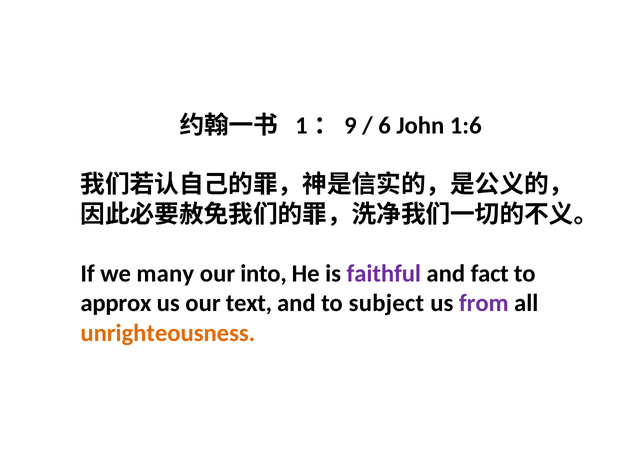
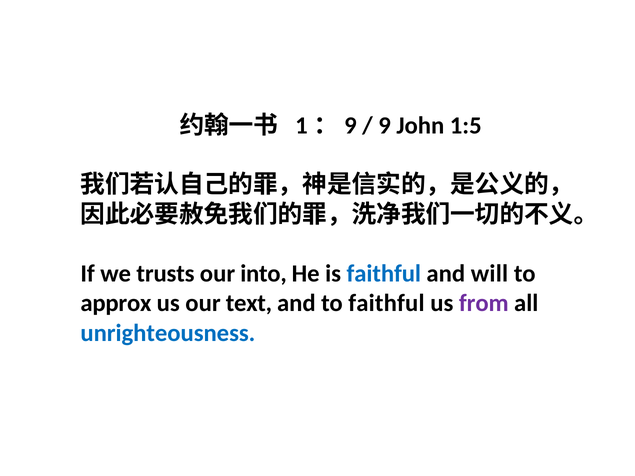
6: 6 -> 9 (385, 126)
1:6: 1:6 -> 1:5 (466, 126)
many: many -> trusts (165, 274)
faithful colour: purple -> blue (384, 274)
fact: fact -> will (489, 274)
to subject: subject -> faithful (386, 303)
unrighteousness colour: orange -> blue (168, 333)
